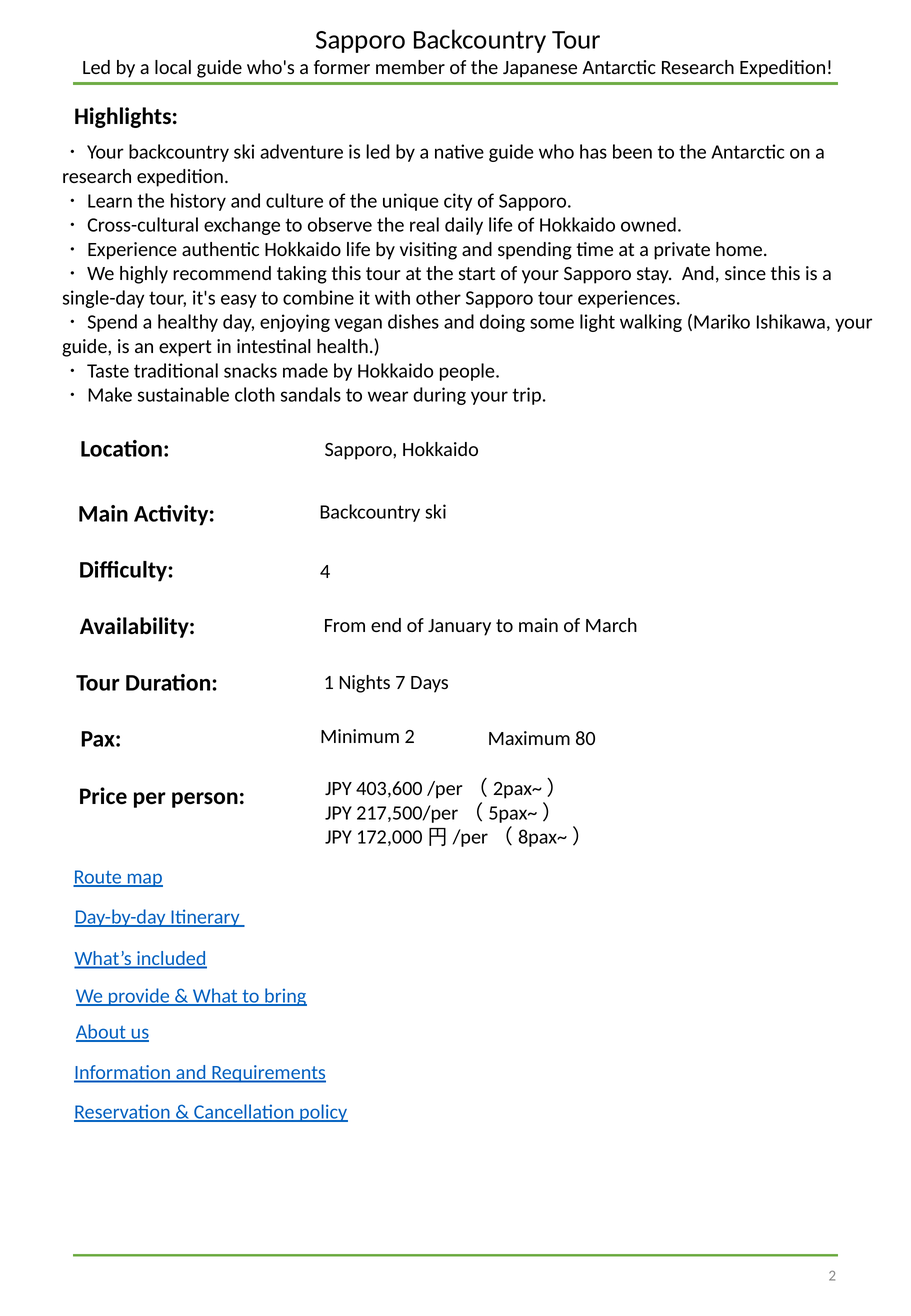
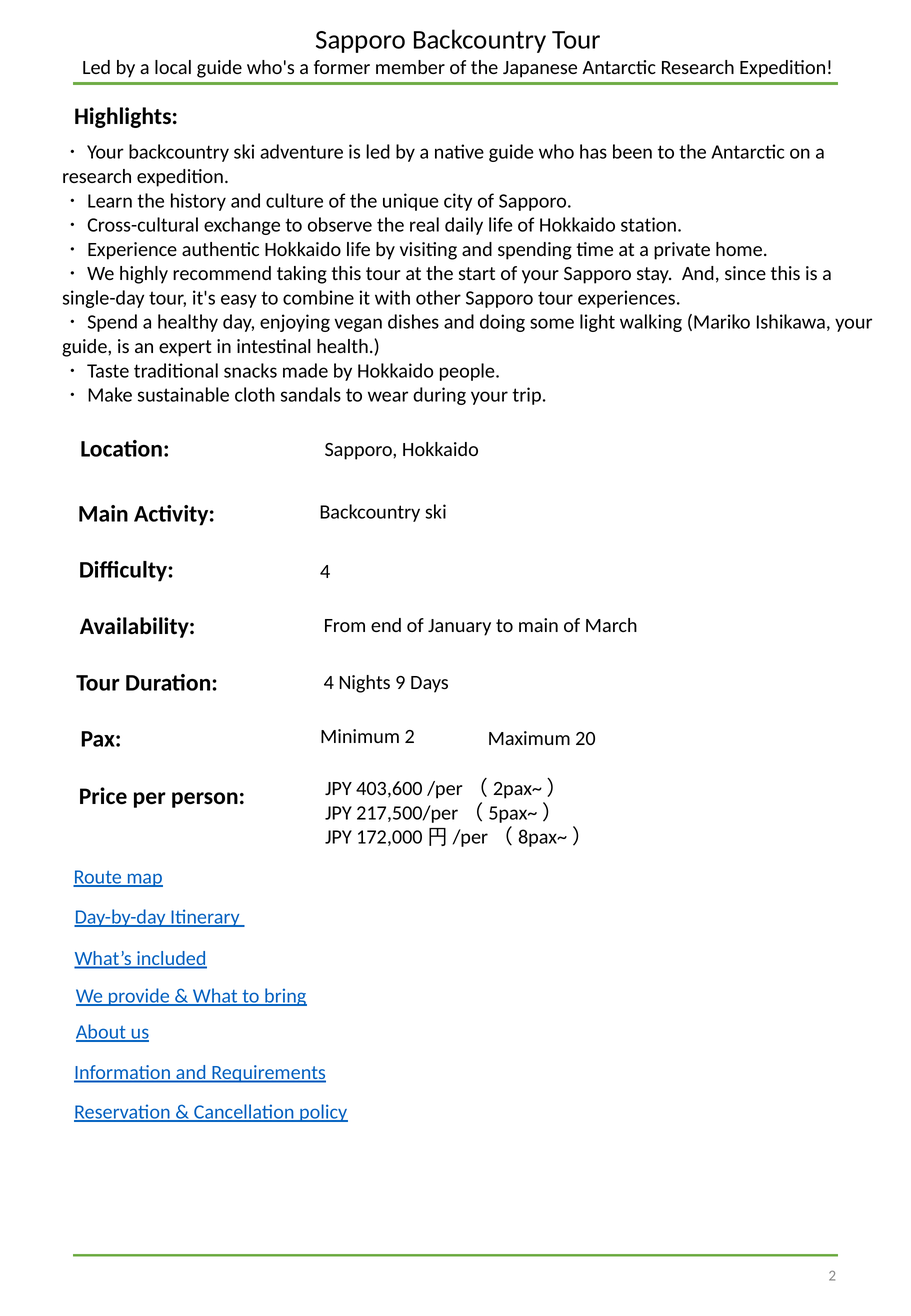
owned: owned -> station (651, 225)
Duration 1: 1 -> 4 (329, 683)
7: 7 -> 9 (400, 683)
80: 80 -> 20 (585, 738)
